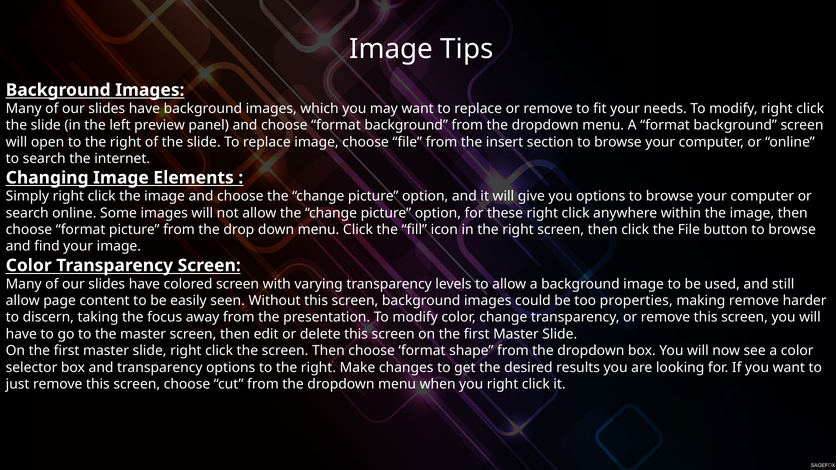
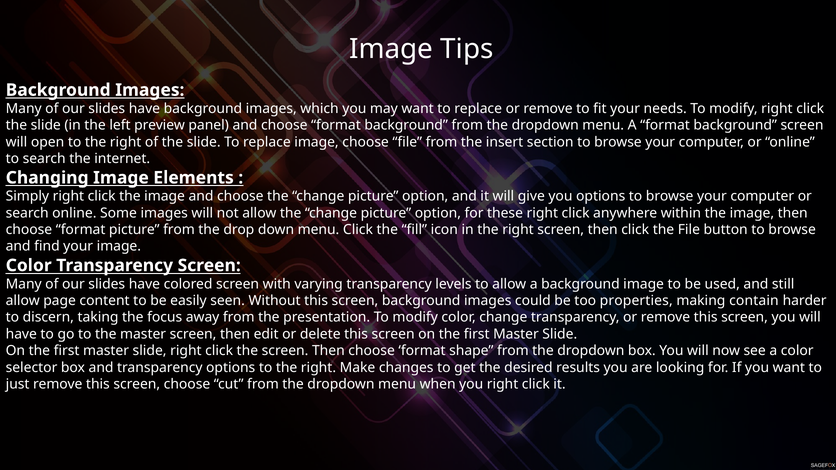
making remove: remove -> contain (754, 301)
